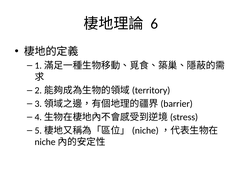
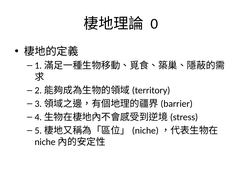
6: 6 -> 0 (154, 24)
